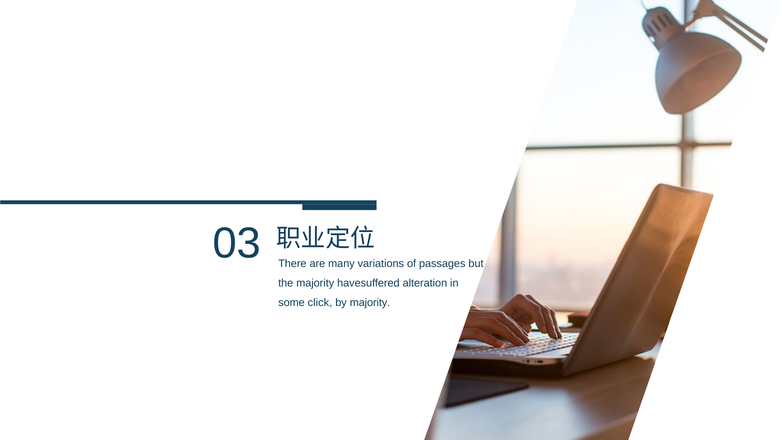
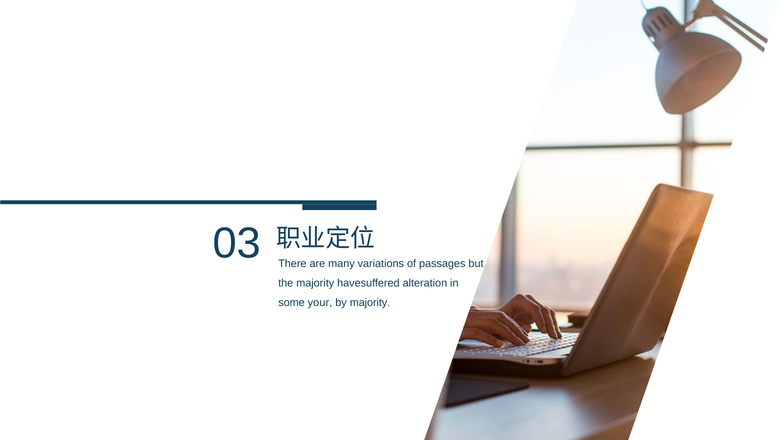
click: click -> your (320, 302)
